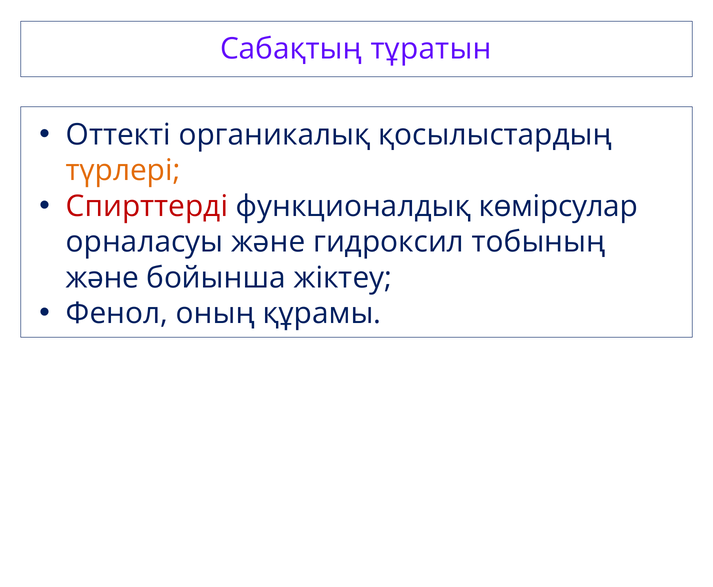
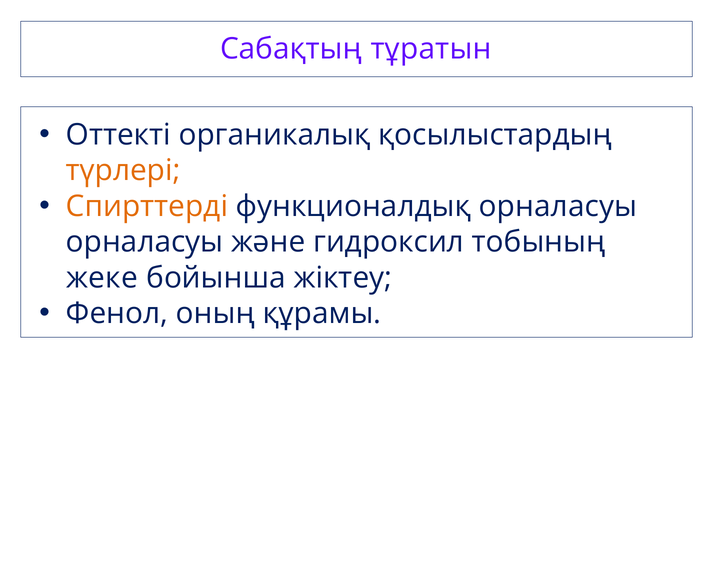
Спирттерді colour: red -> orange (147, 206)
функционалдық көмірсулар: көмірсулар -> орналасуы (558, 206)
және: және -> жеке (102, 278)
